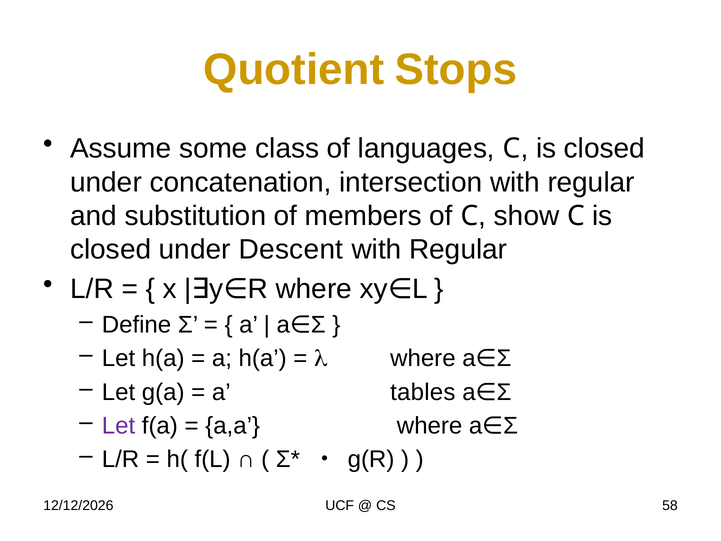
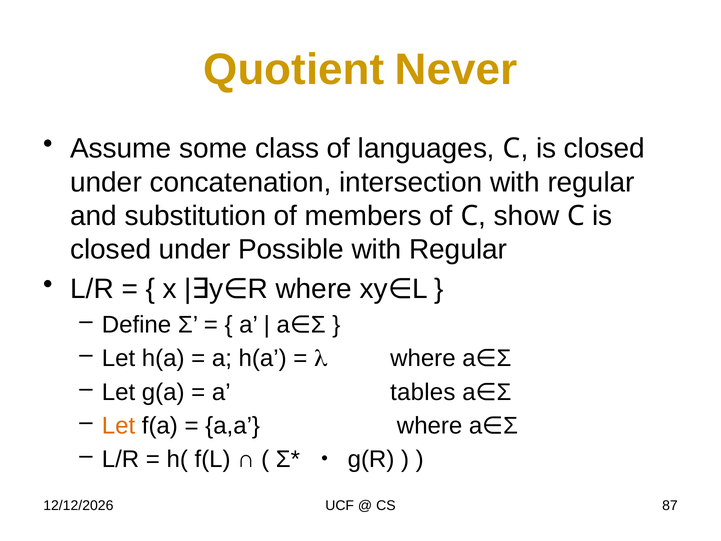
Stops: Stops -> Never (456, 70)
Descent: Descent -> Possible (291, 250)
Let colour: purple -> orange (119, 426)
58: 58 -> 87 (670, 505)
